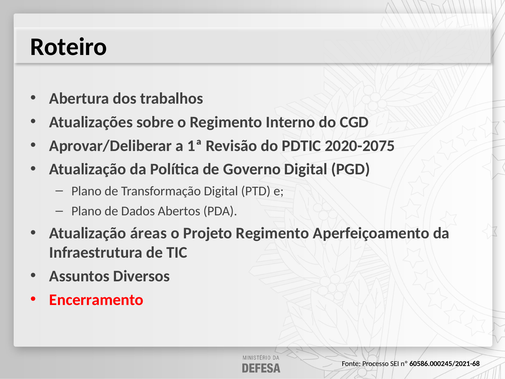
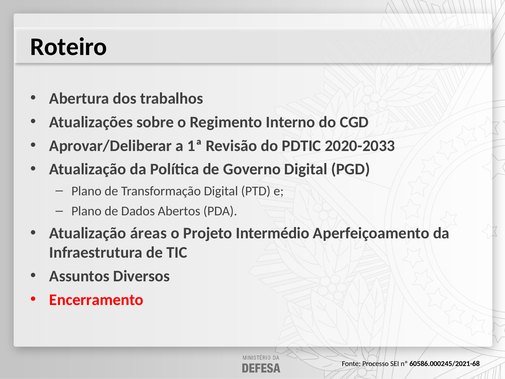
2020-2075: 2020-2075 -> 2020-2033 (360, 146)
Projeto Regimento: Regimento -> Intermédio (273, 233)
